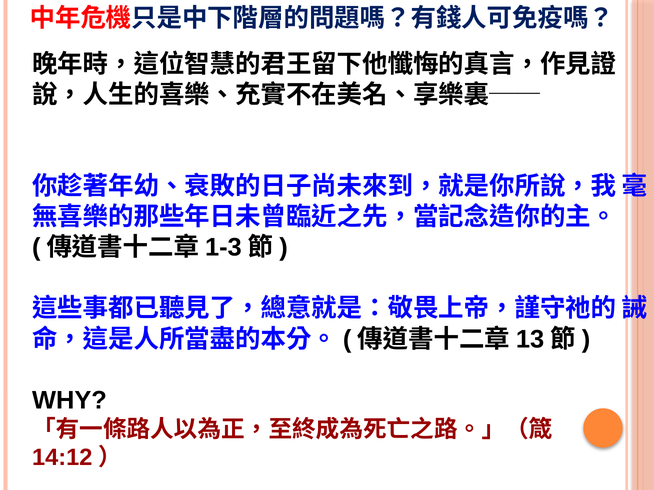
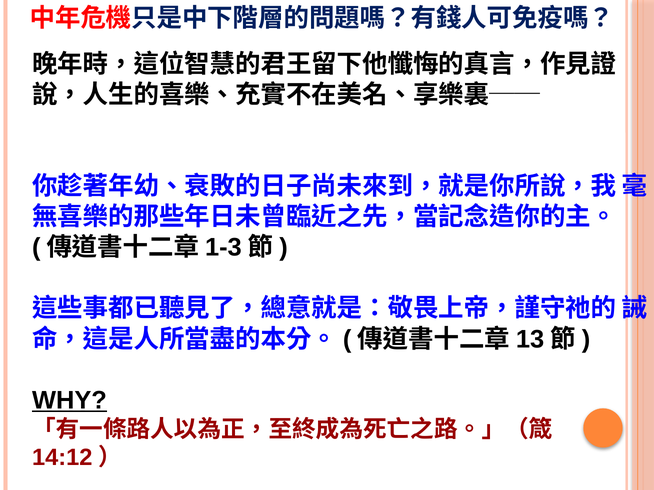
WHY underline: none -> present (69, 401)
